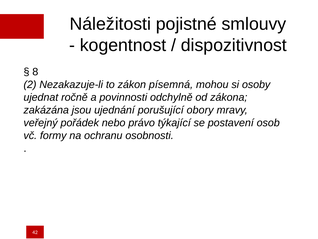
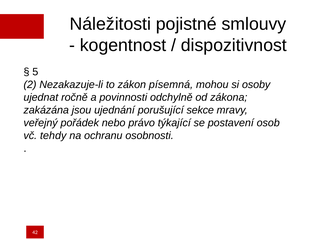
8: 8 -> 5 (35, 72)
obory: obory -> sekce (200, 110)
formy: formy -> tehdy (53, 135)
